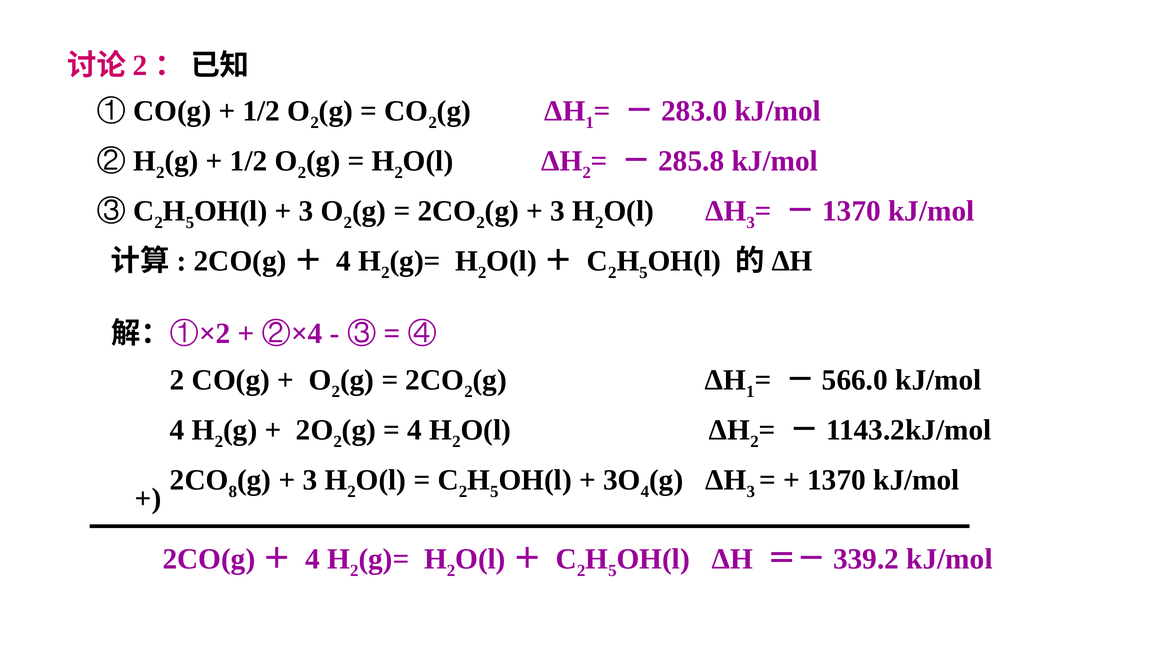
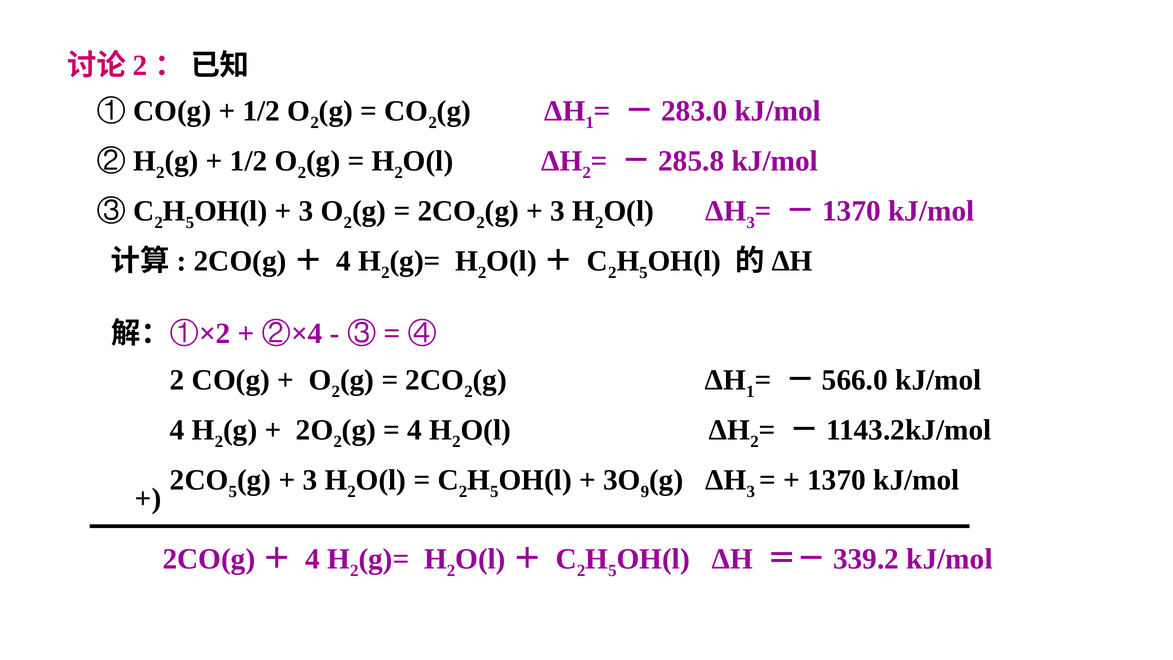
8: 8 -> 5 (233, 491)
4: 4 -> 9 (645, 491)
